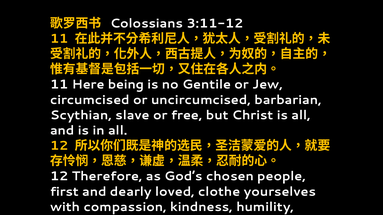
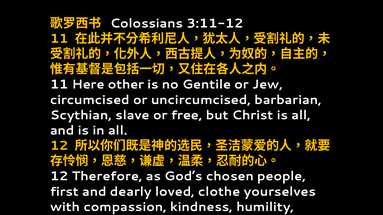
being: being -> other (126, 85)
